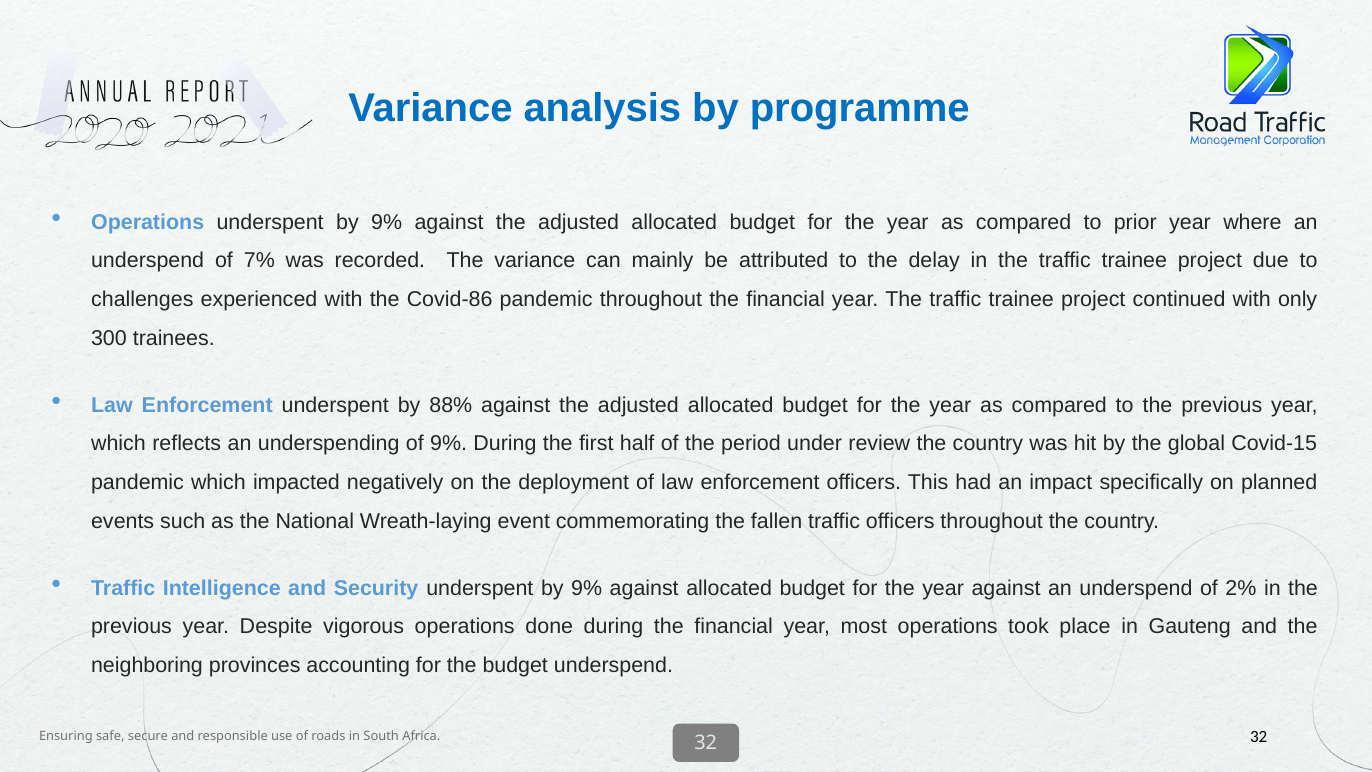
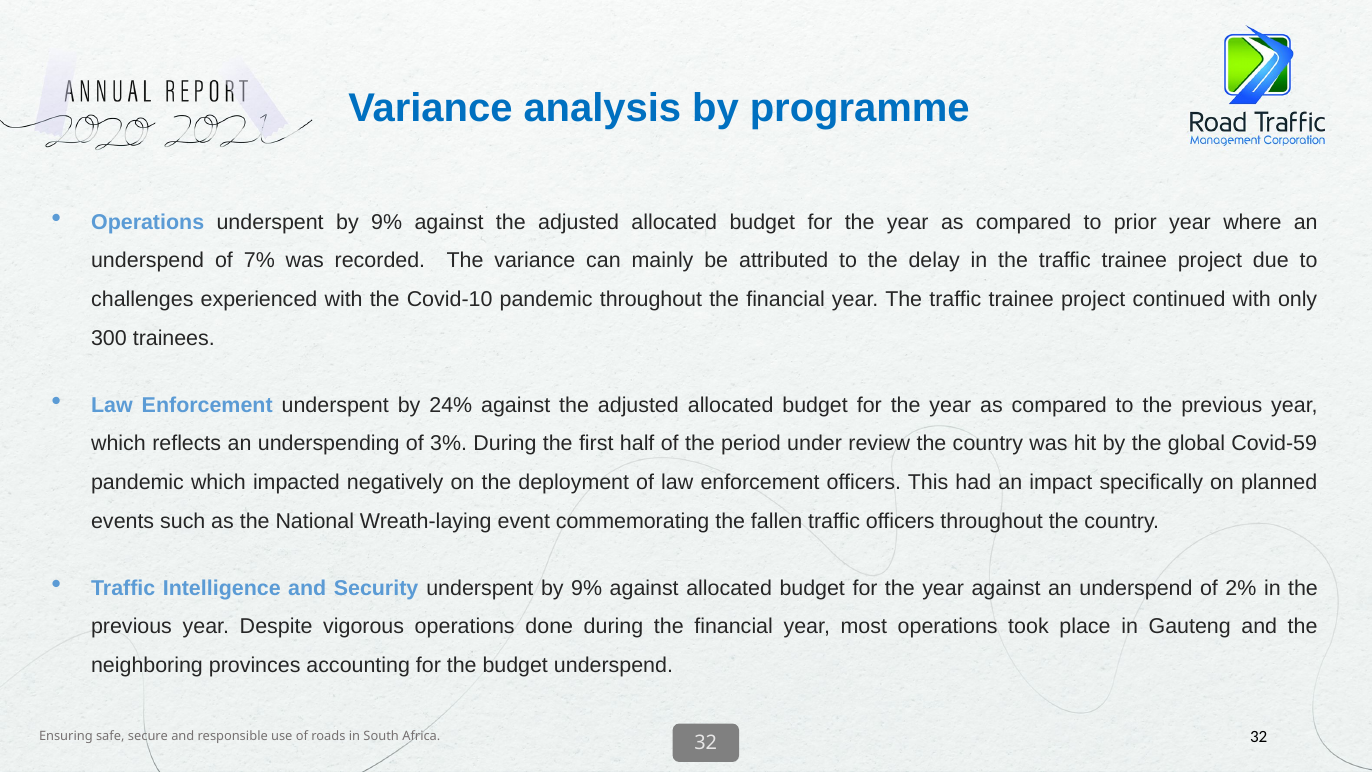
Covid-86: Covid-86 -> Covid-10 (450, 299)
88%: 88% -> 24% (451, 405)
of 9%: 9% -> 3% (449, 444)
Covid-15: Covid-15 -> Covid-59 (1274, 444)
